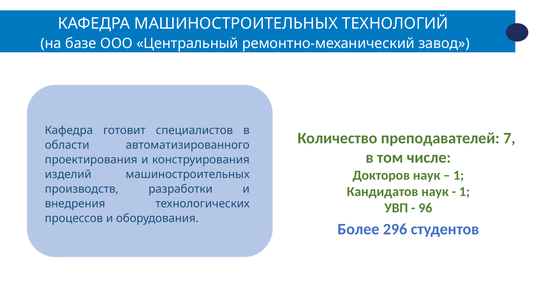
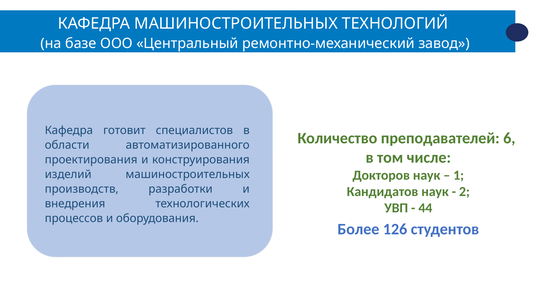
7: 7 -> 6 (509, 138)
1: 1 -> 2 (464, 192)
96: 96 -> 44 (425, 208)
296: 296 -> 126 (395, 230)
